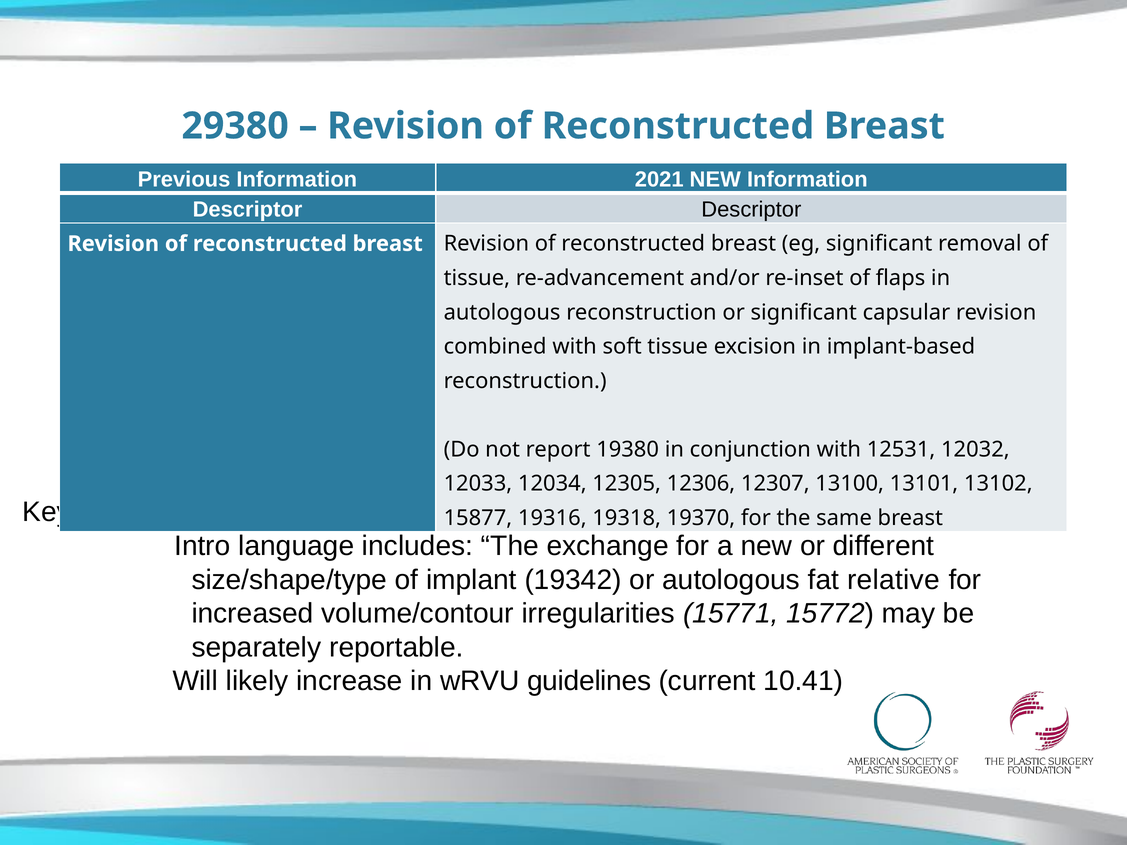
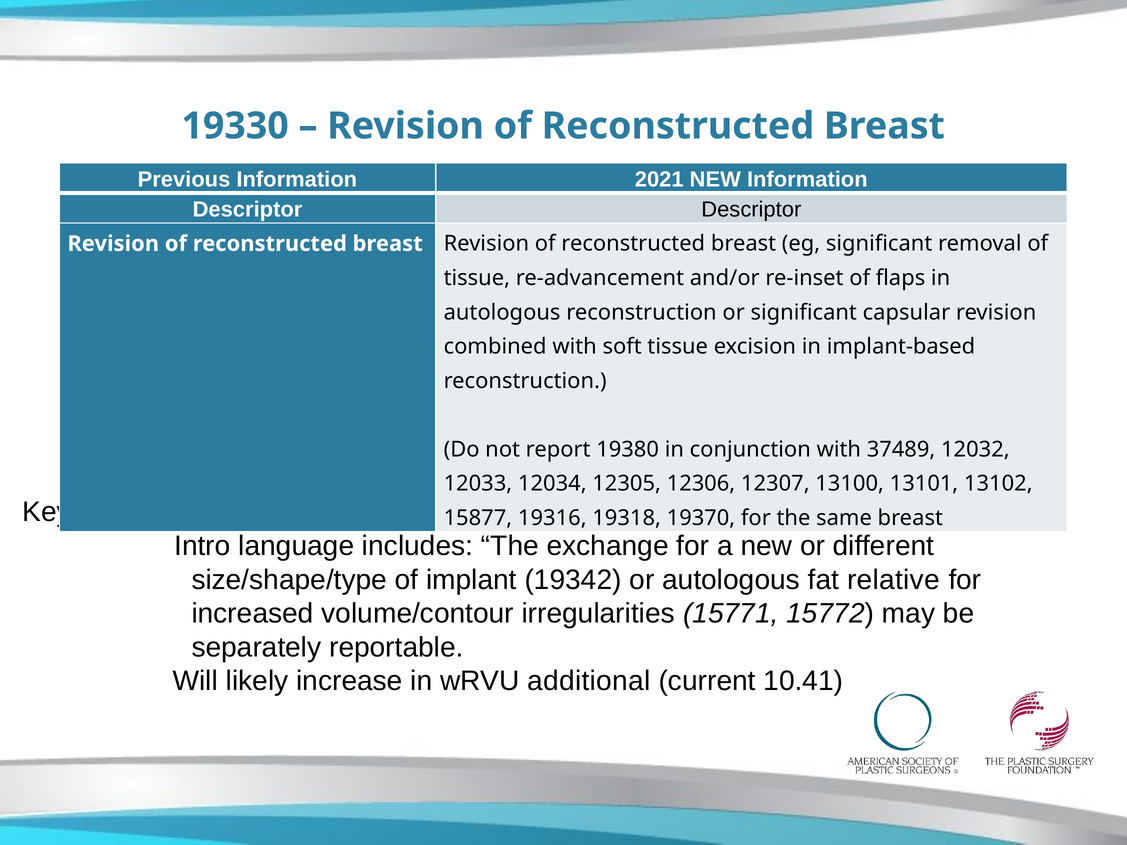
29380: 29380 -> 19330 (235, 126)
12531: 12531 -> 37489 (901, 450)
guidelines: guidelines -> additional (589, 681)
